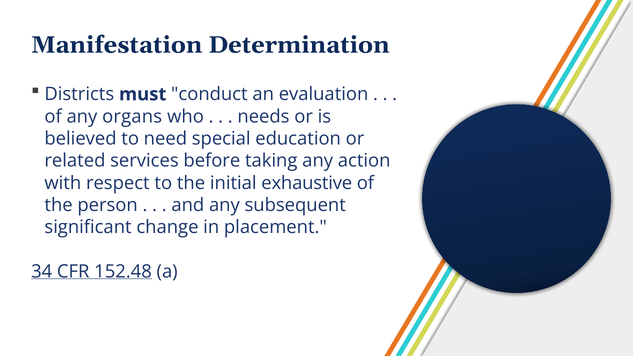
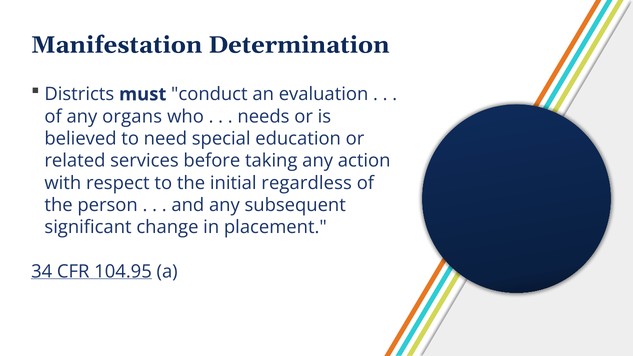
exhaustive: exhaustive -> regardless (307, 183)
152.48: 152.48 -> 104.95 (123, 272)
